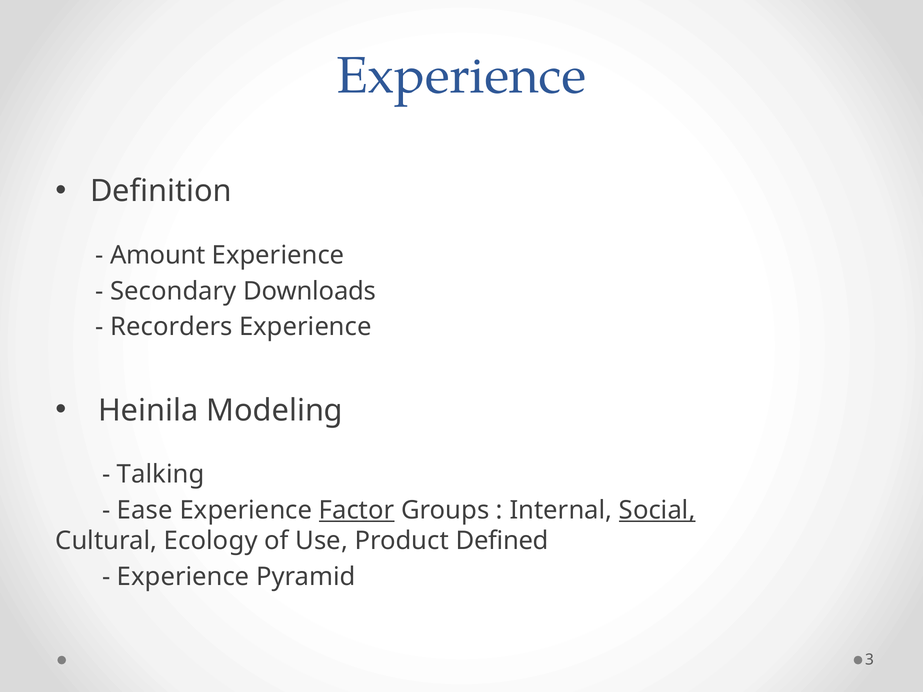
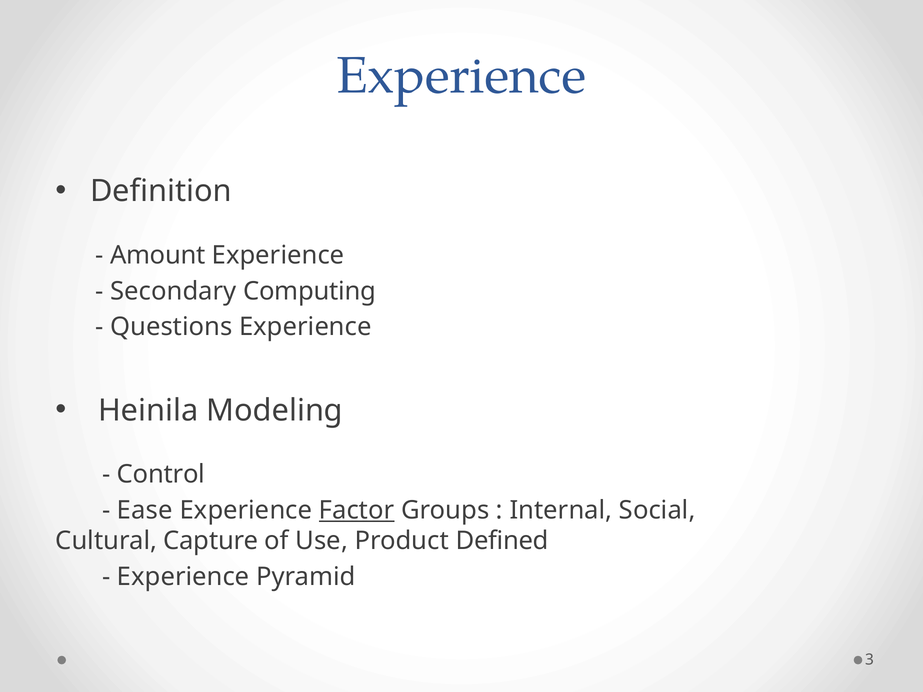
Downloads: Downloads -> Computing (310, 291)
Recorders: Recorders -> Questions (171, 327)
Talking: Talking -> Control (161, 474)
Social underline: present -> none (657, 510)
Ecology: Ecology -> Capture (211, 541)
